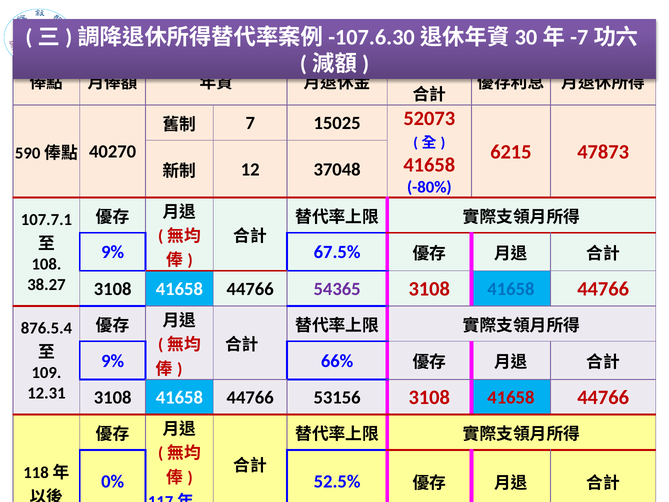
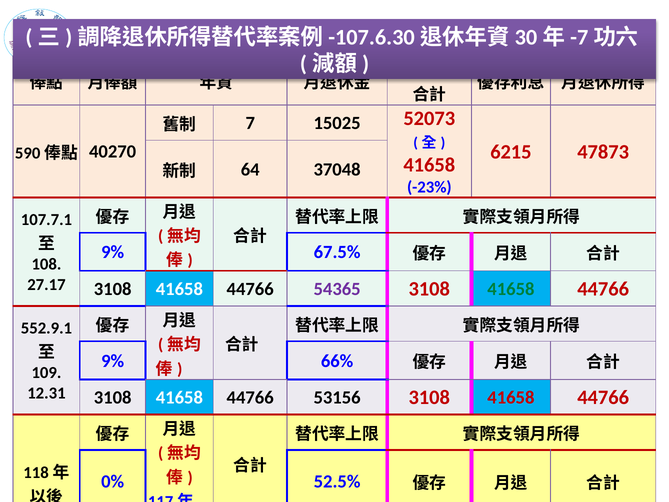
12: 12 -> 64 (250, 169)
-80%: -80% -> -23% (429, 187)
38.27: 38.27 -> 27.17 (46, 285)
41658 colour: blue -> green (511, 289)
876.5.4: 876.5.4 -> 552.9.1 (46, 328)
